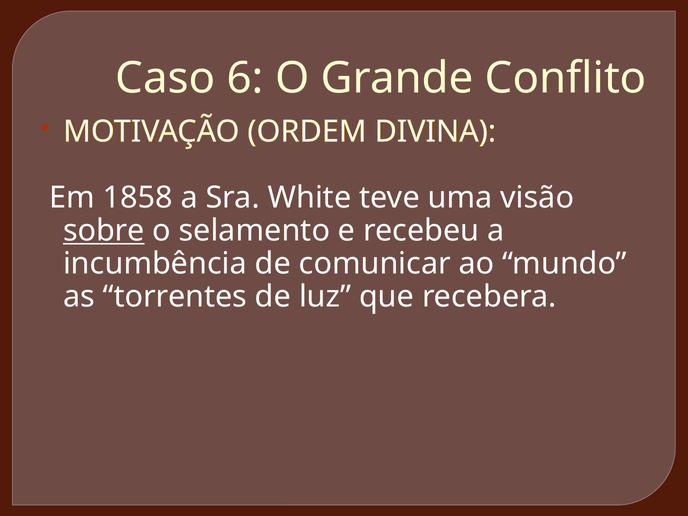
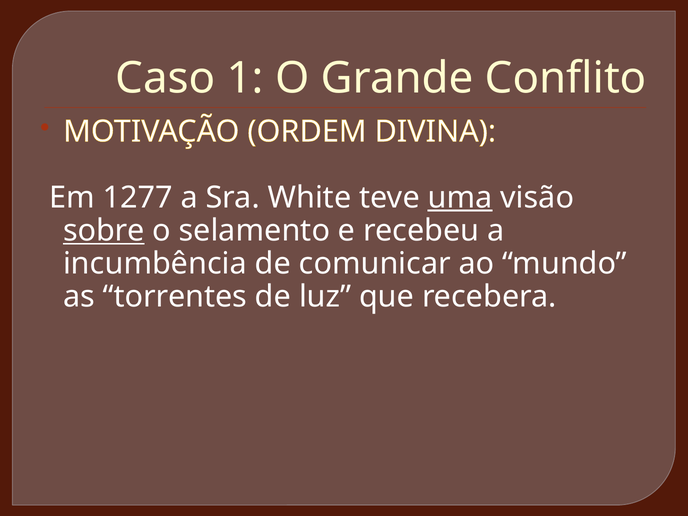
6: 6 -> 1 (245, 78)
1858: 1858 -> 1277 (138, 197)
uma underline: none -> present (460, 197)
